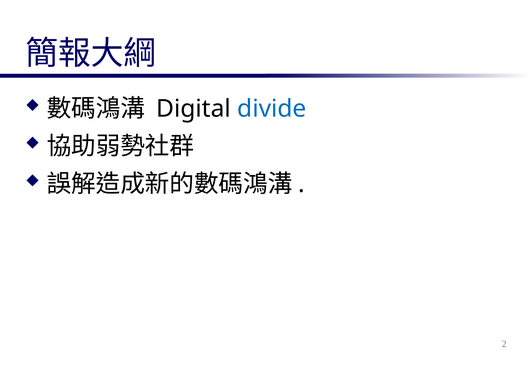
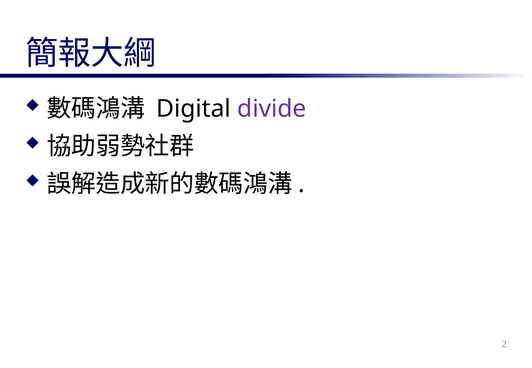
divide colour: blue -> purple (272, 109)
